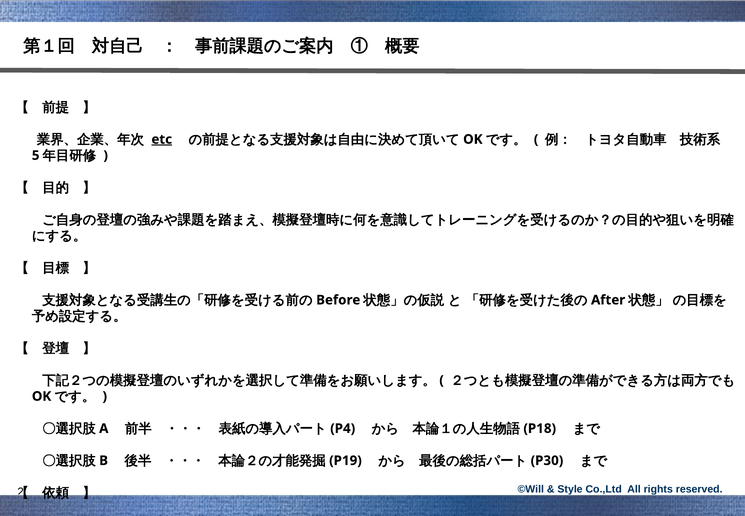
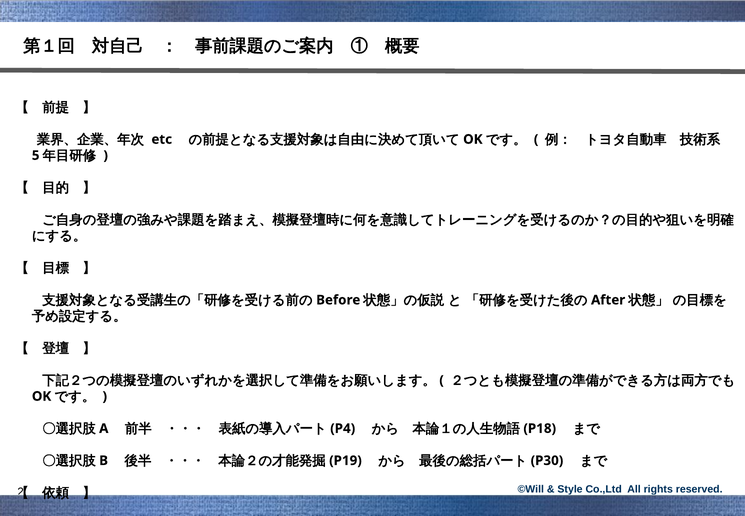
etc underline: present -> none (162, 139)
